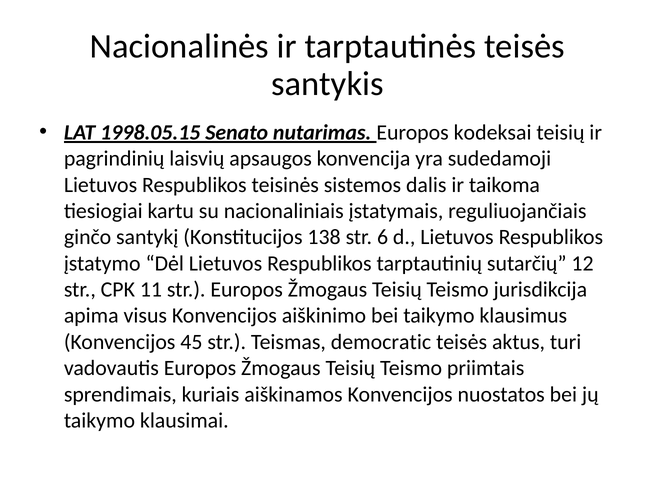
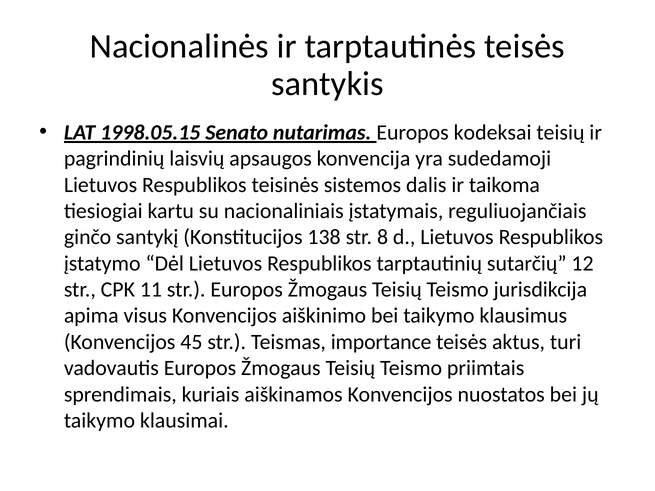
6: 6 -> 8 (383, 237)
democratic: democratic -> importance (381, 342)
